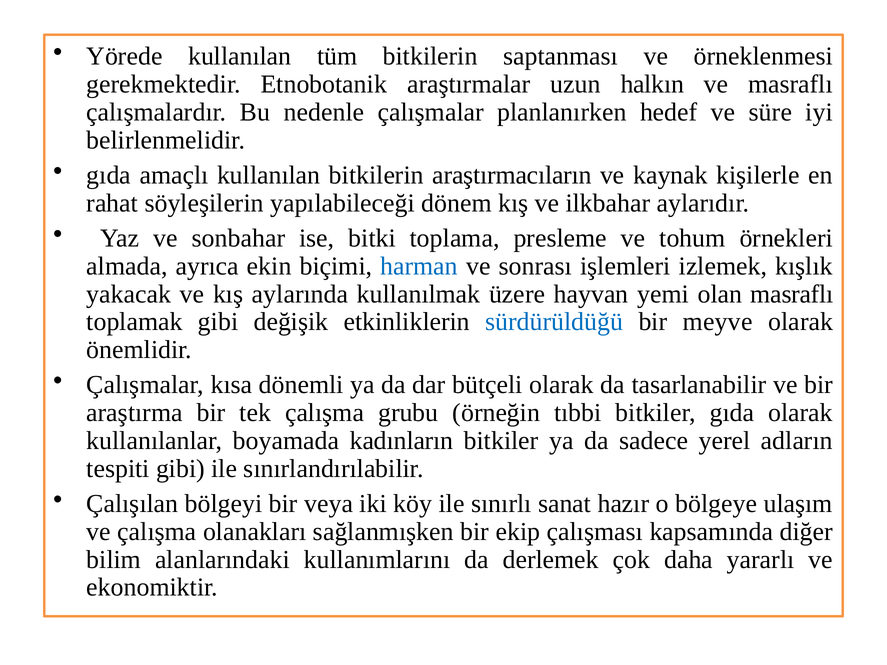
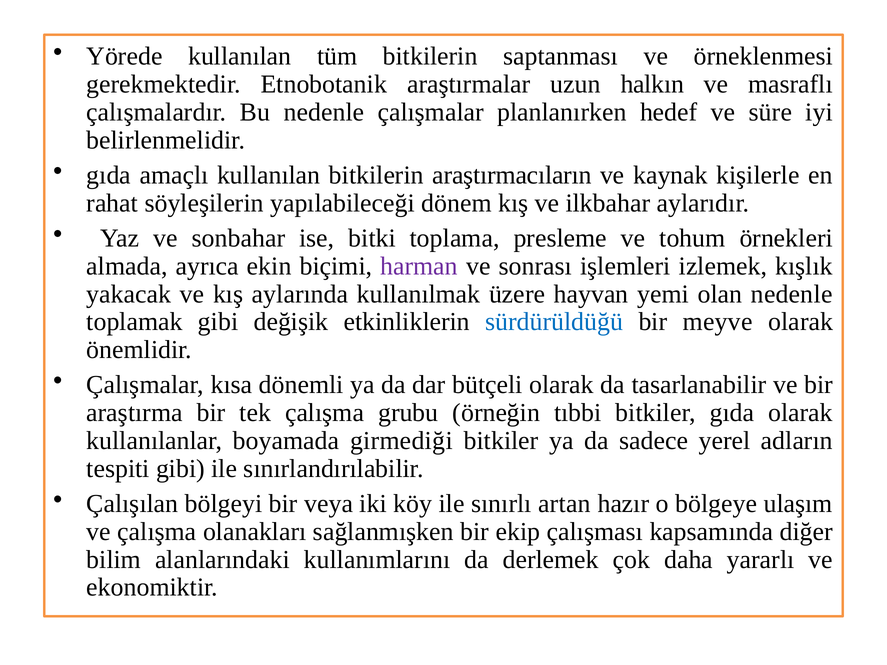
harman colour: blue -> purple (419, 266)
olan masraflı: masraflı -> nedenle (792, 294)
kadınların: kadınların -> girmediği (401, 441)
sanat: sanat -> artan (564, 504)
